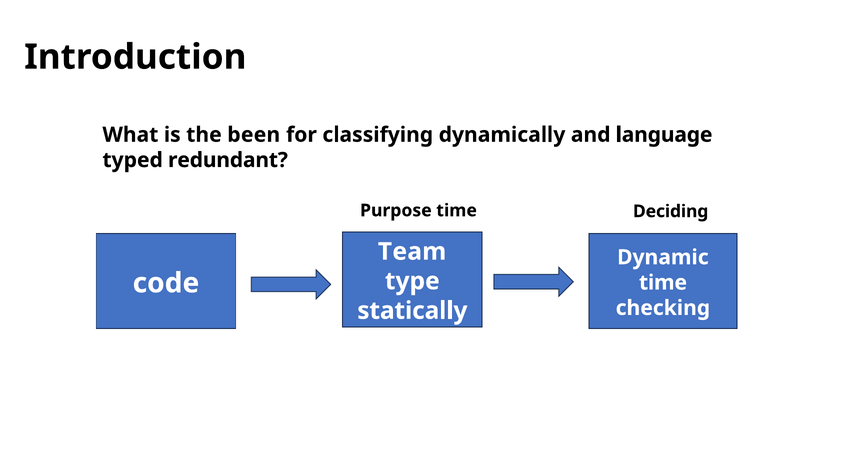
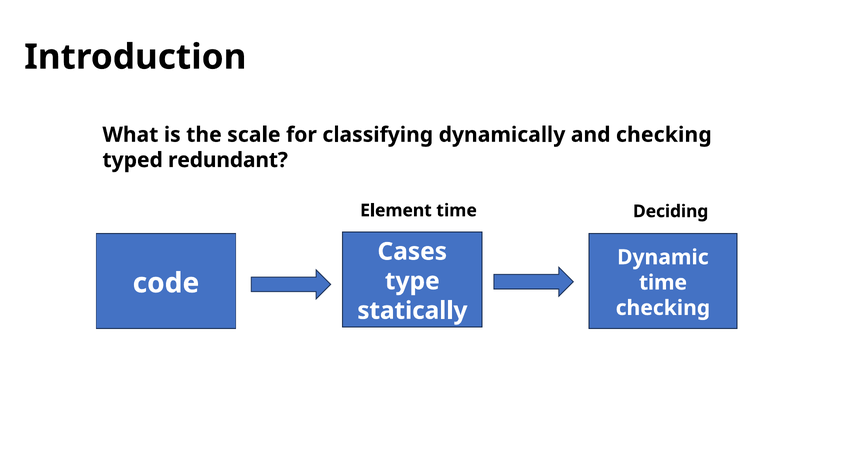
been: been -> scale (254, 135)
and language: language -> checking (664, 135)
Purpose: Purpose -> Element (396, 210)
Team: Team -> Cases (412, 251)
